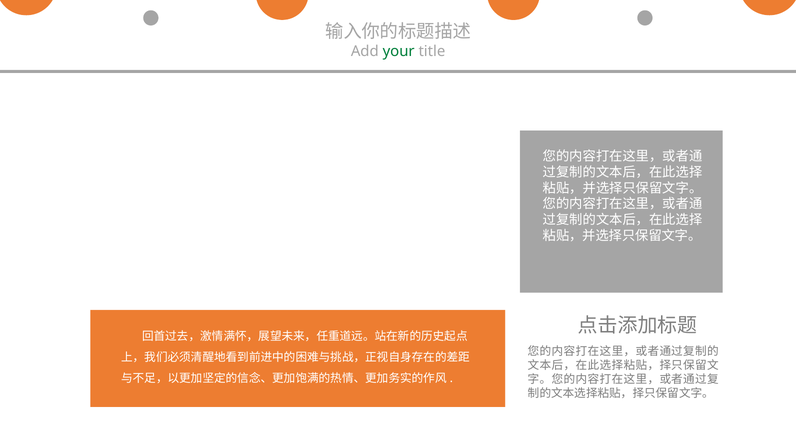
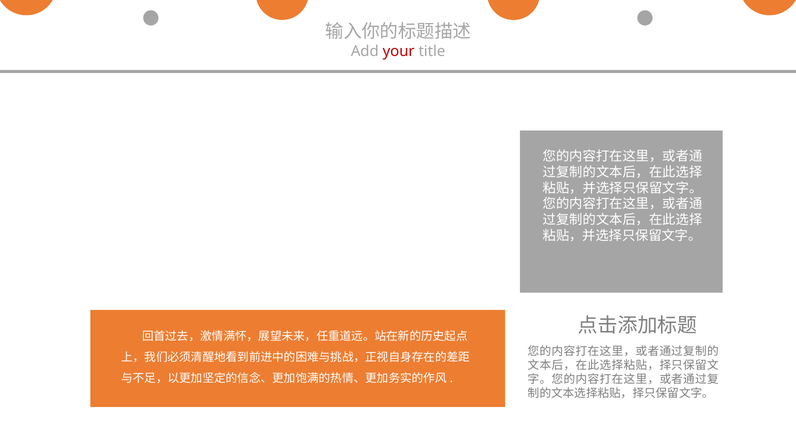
your colour: green -> red (399, 51)
